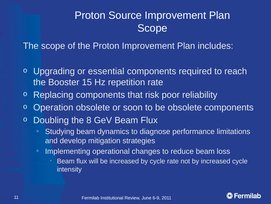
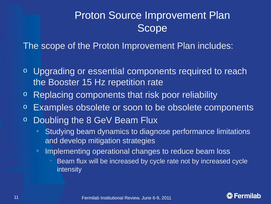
Operation: Operation -> Examples (53, 107)
